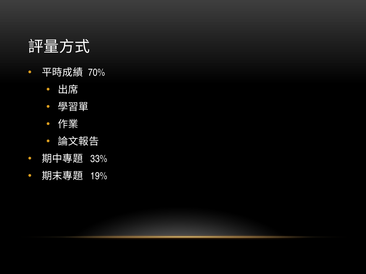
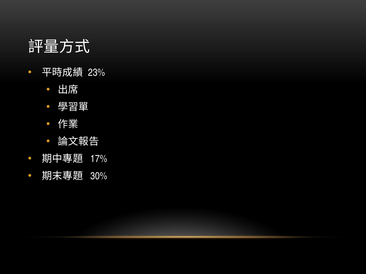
70%: 70% -> 23% (96, 73)
33%: 33% -> 17% (99, 159)
19%: 19% -> 30% (99, 176)
